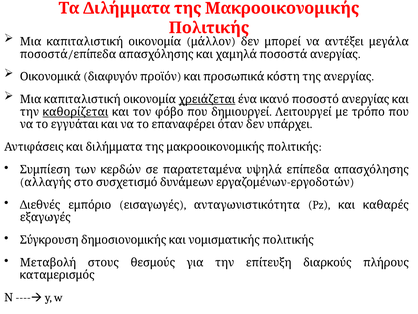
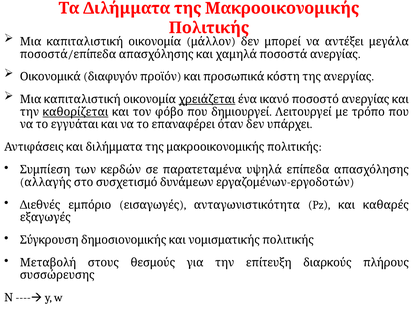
καταμερισμός: καταμερισμός -> συσσώρευσης (57, 275)
